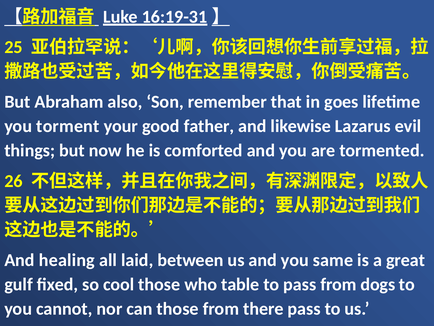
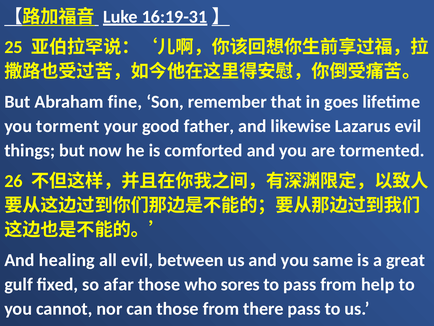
also: also -> fine (125, 102)
all laid: laid -> evil (137, 260)
cool: cool -> afar (119, 284)
table: table -> sores (240, 284)
dogs: dogs -> help (378, 284)
